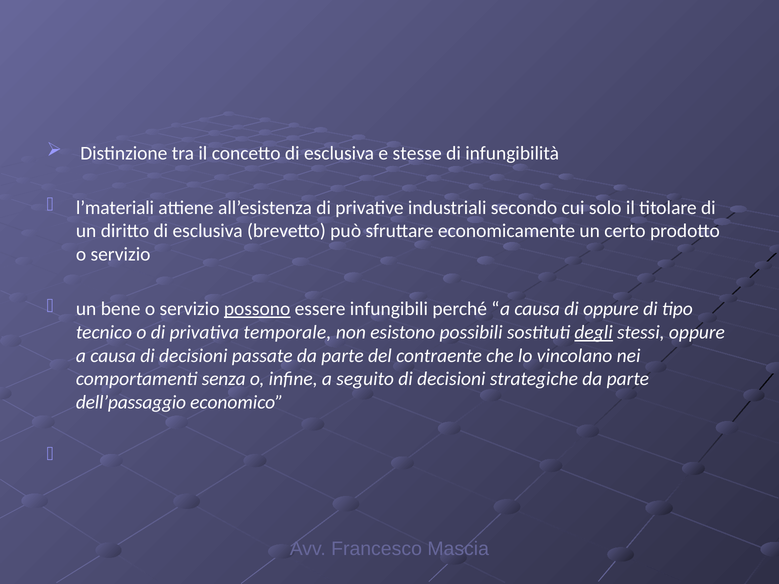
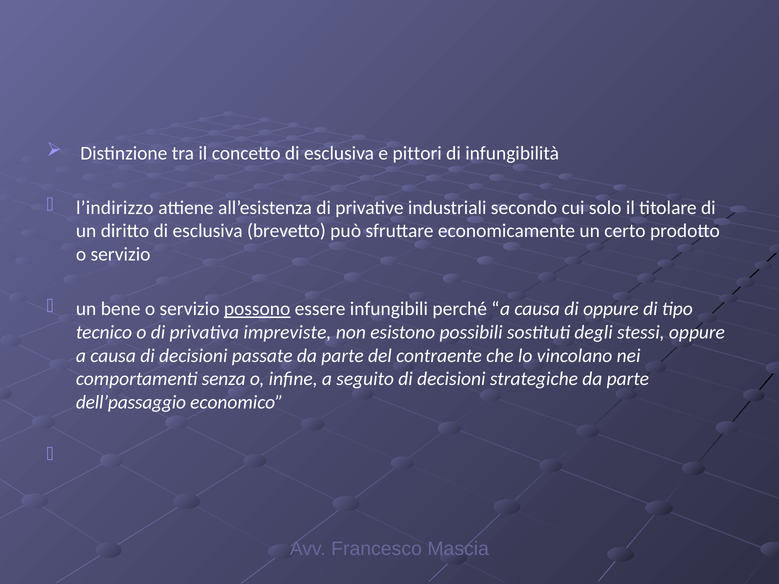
stesse: stesse -> pittori (417, 153)
l’materiali: l’materiali -> l’indirizzo (115, 208)
temporale: temporale -> impreviste (287, 332)
degli underline: present -> none (594, 332)
